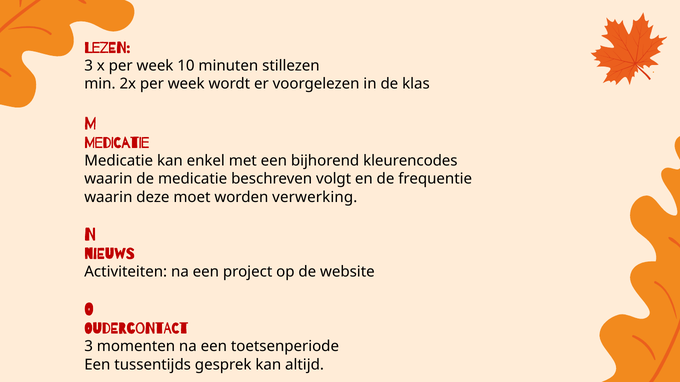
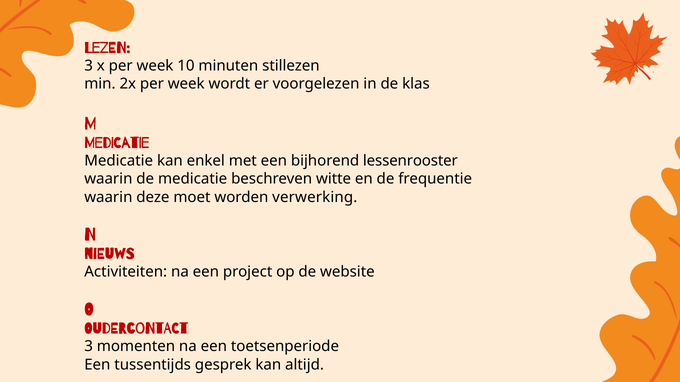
kleurencodes: kleurencodes -> lessenrooster (410, 161)
volgt: volgt -> witte (334, 179)
